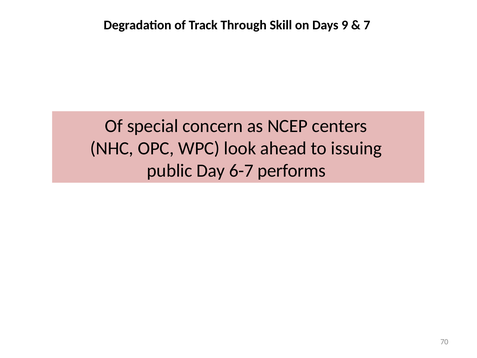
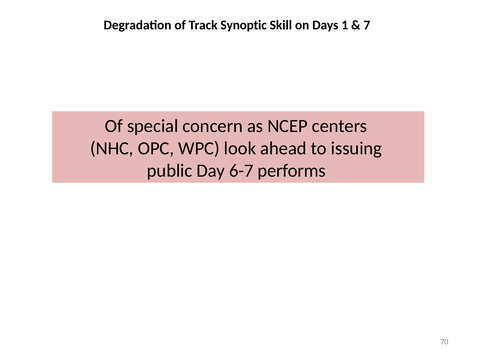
Through: Through -> Synoptic (244, 25)
9: 9 -> 1 (345, 25)
